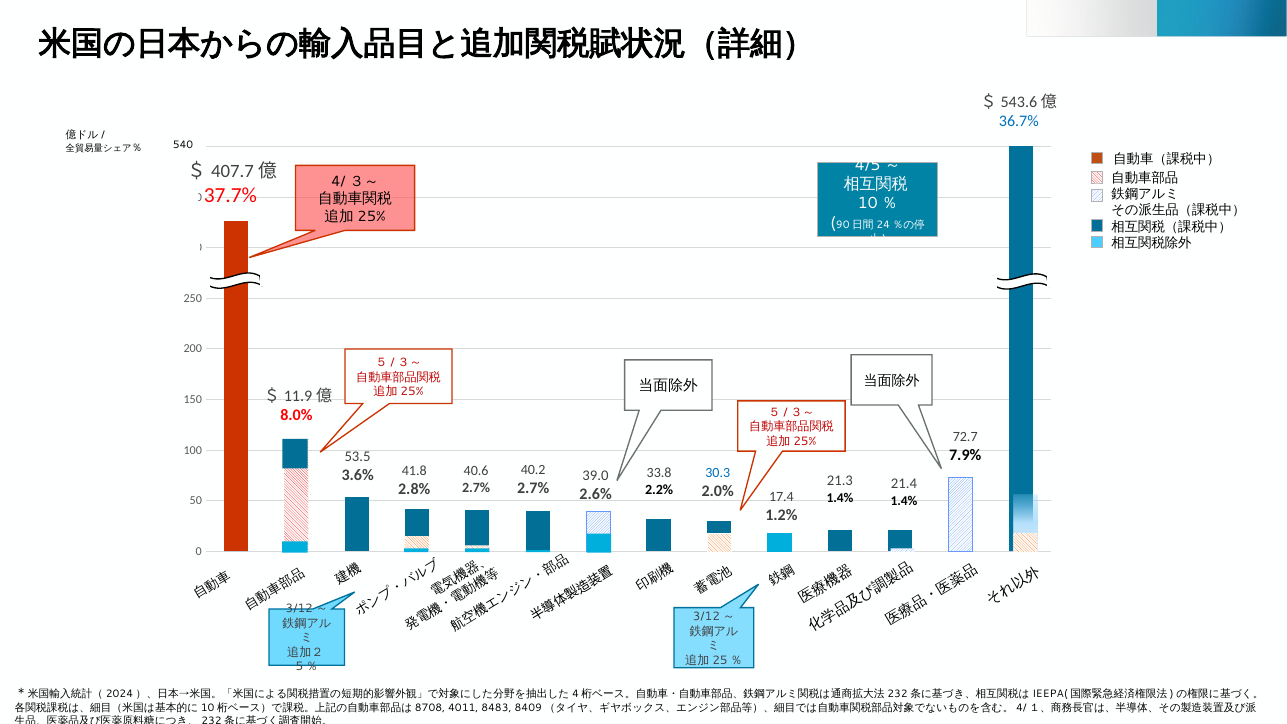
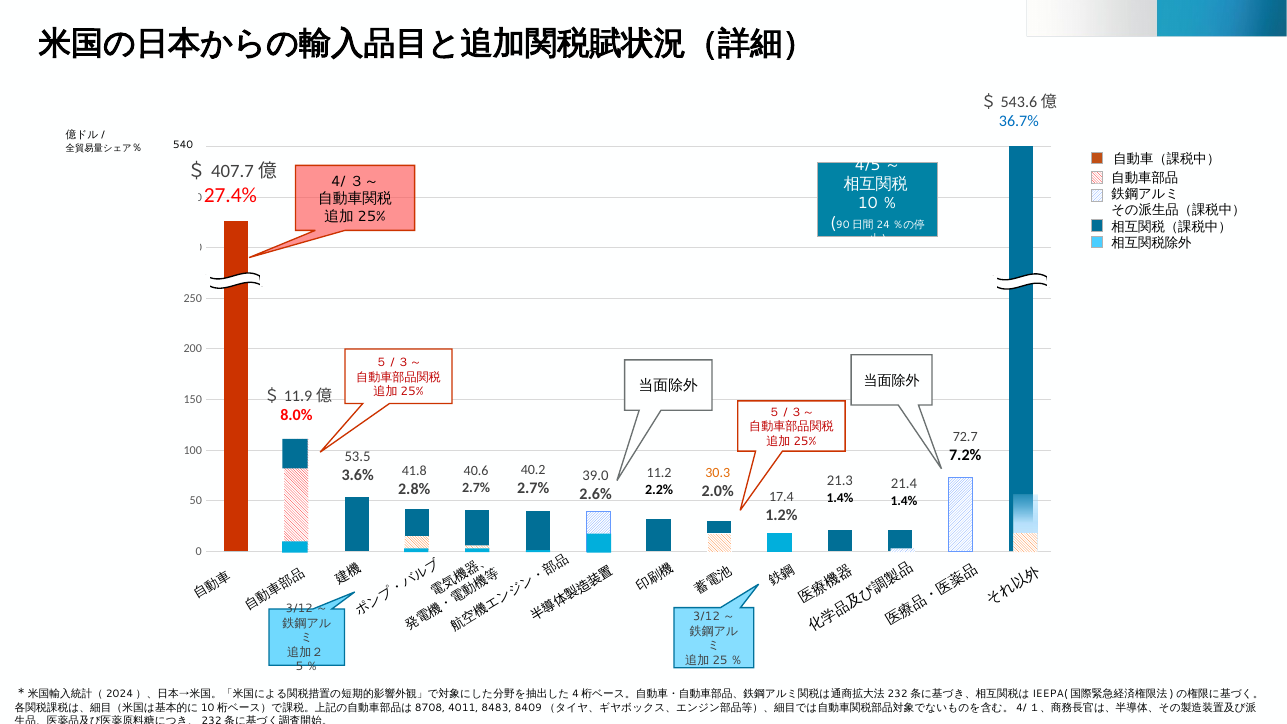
37.7%: 37.7% -> 27.4% (230, 195)
7.9%: 7.9% -> 7.2% (965, 455)
30.3 colour: blue -> orange (718, 473)
33.8: 33.8 -> 11.2 (659, 473)
